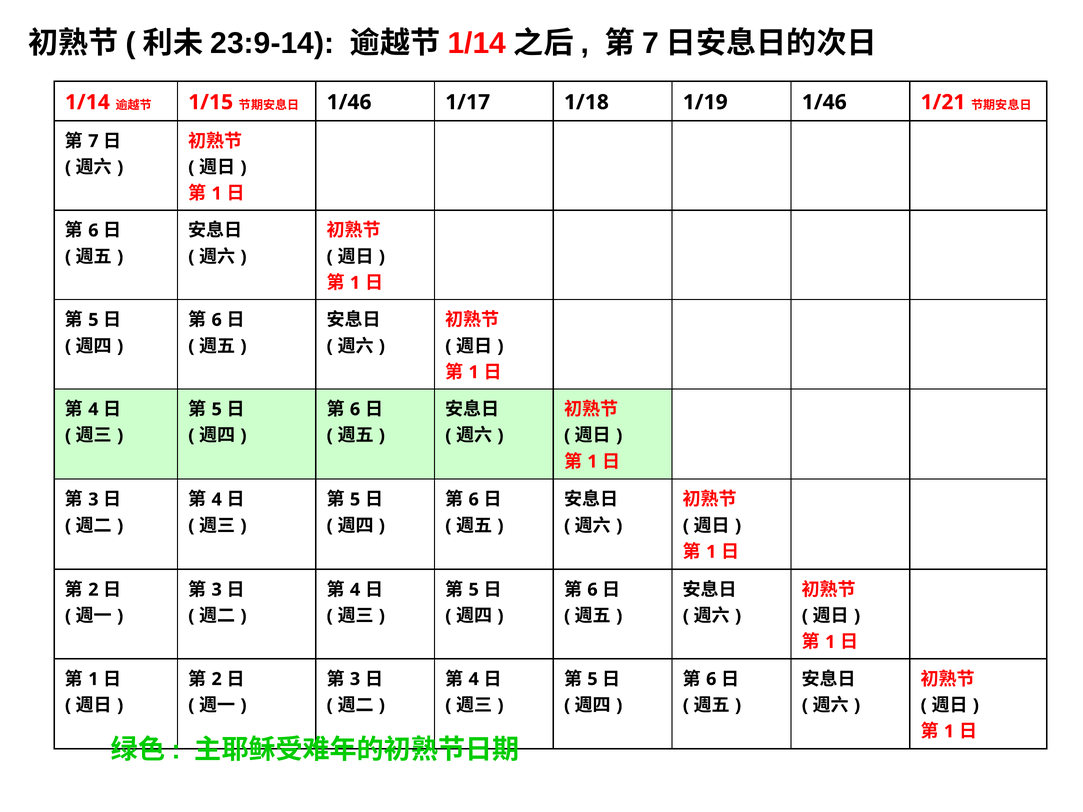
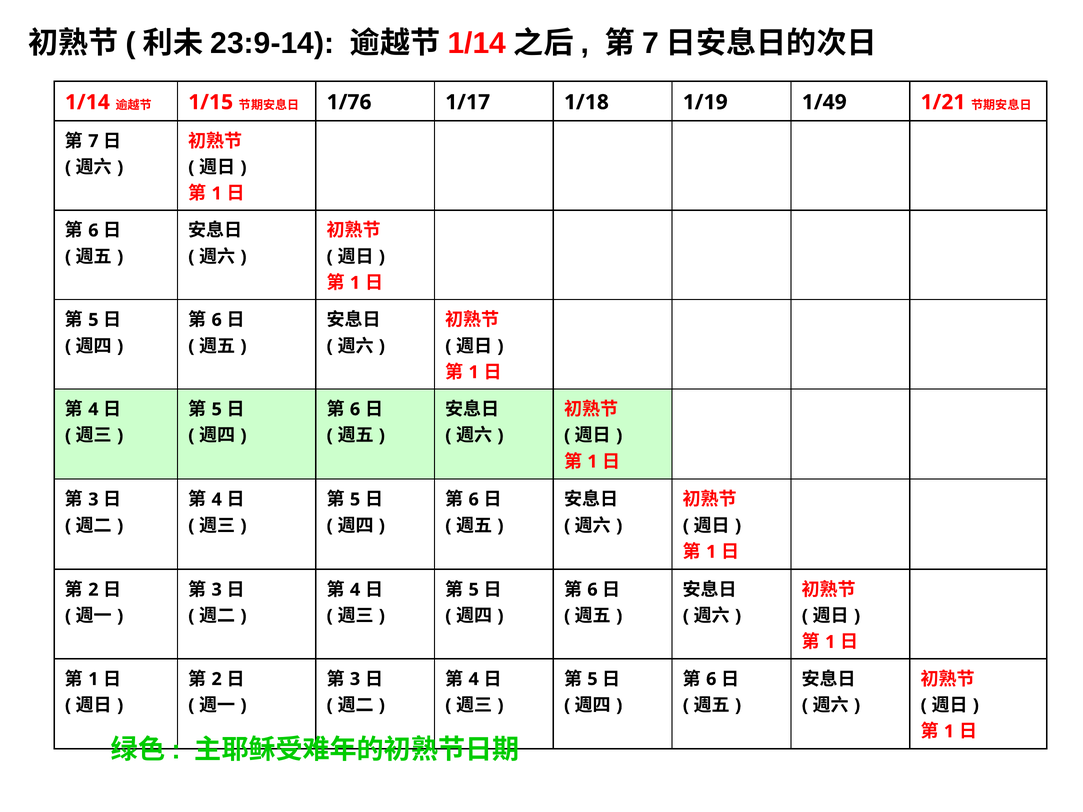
1/46: 1/46 -> 1/76 (349, 102)
1/19 1/46: 1/46 -> 1/49 (824, 102)
